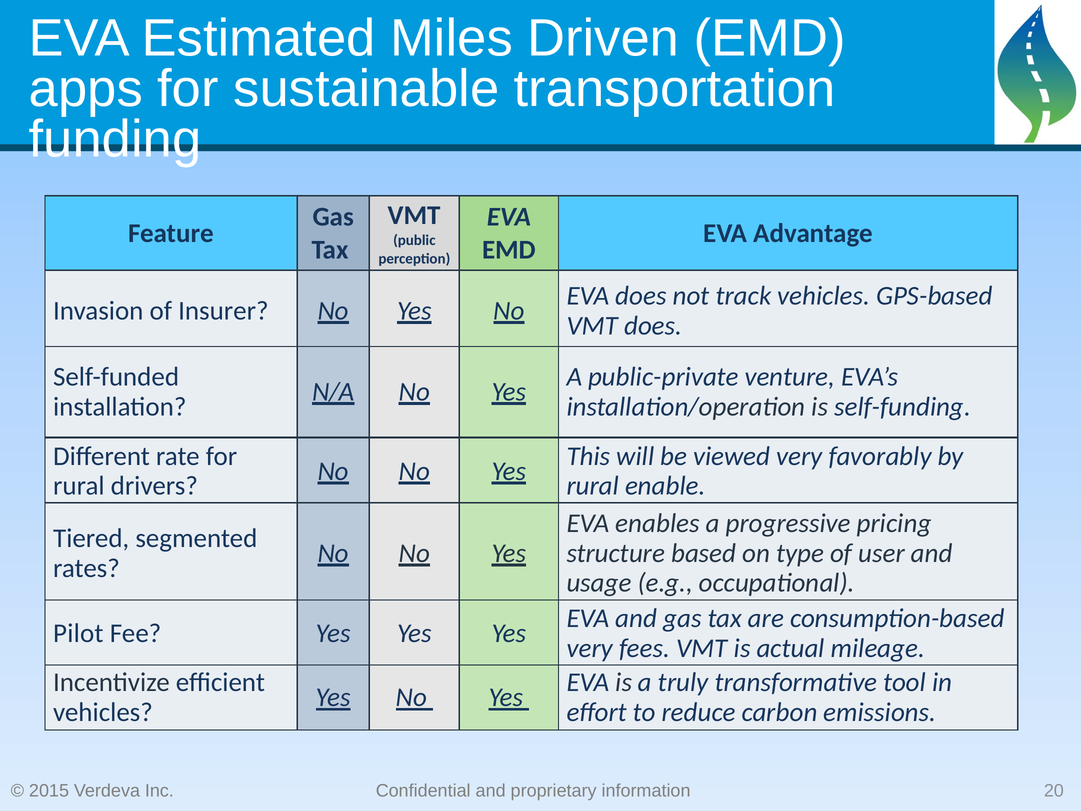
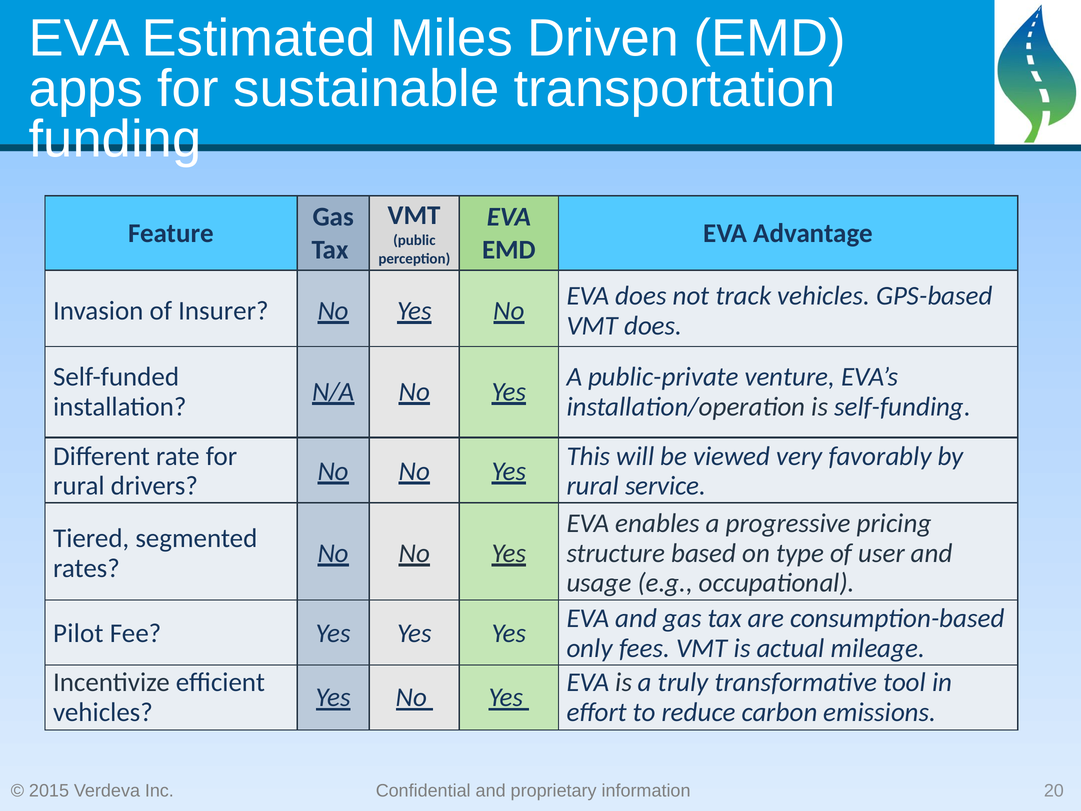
enable: enable -> service (665, 486)
very: very -> only (590, 648)
